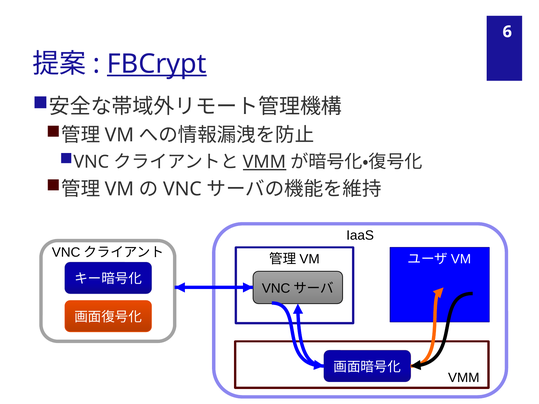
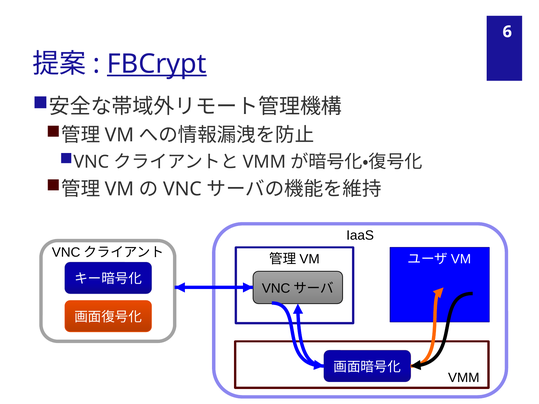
VMM underline: present -> none (265, 162)
